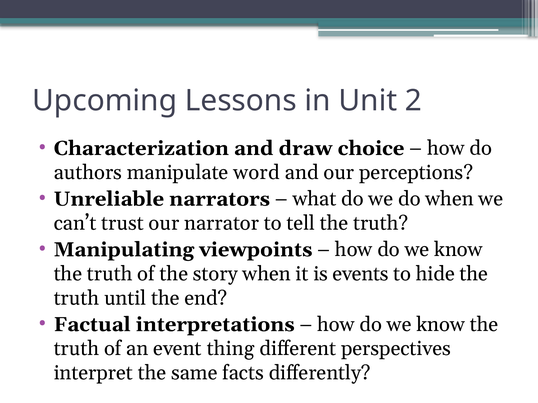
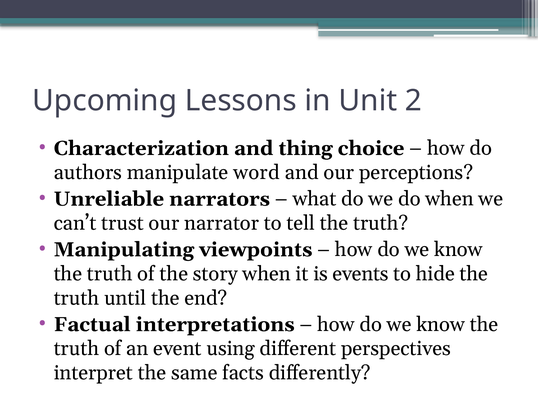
draw: draw -> thing (306, 149)
thing: thing -> using (231, 349)
